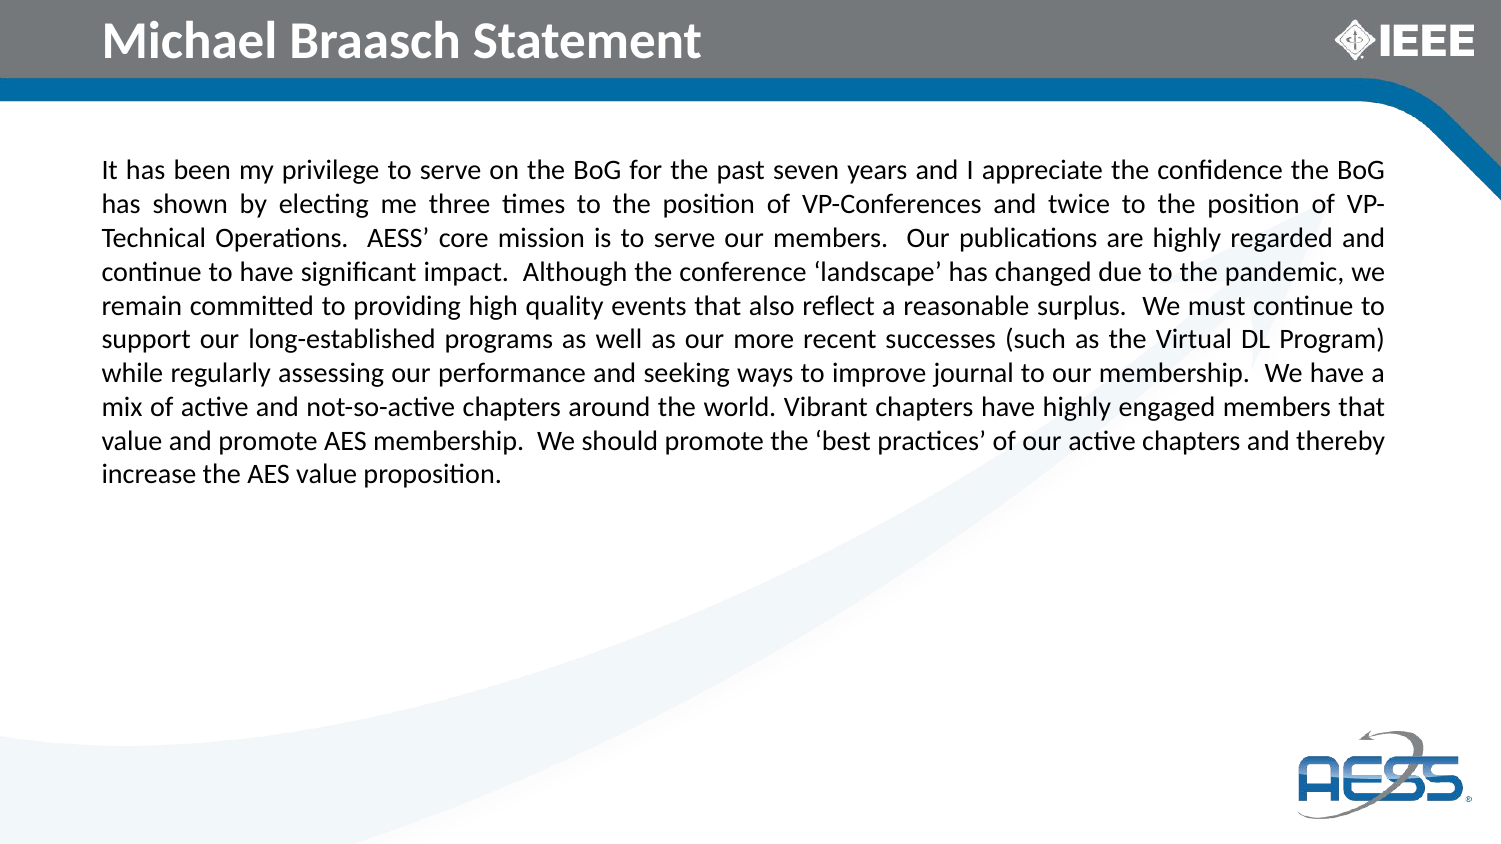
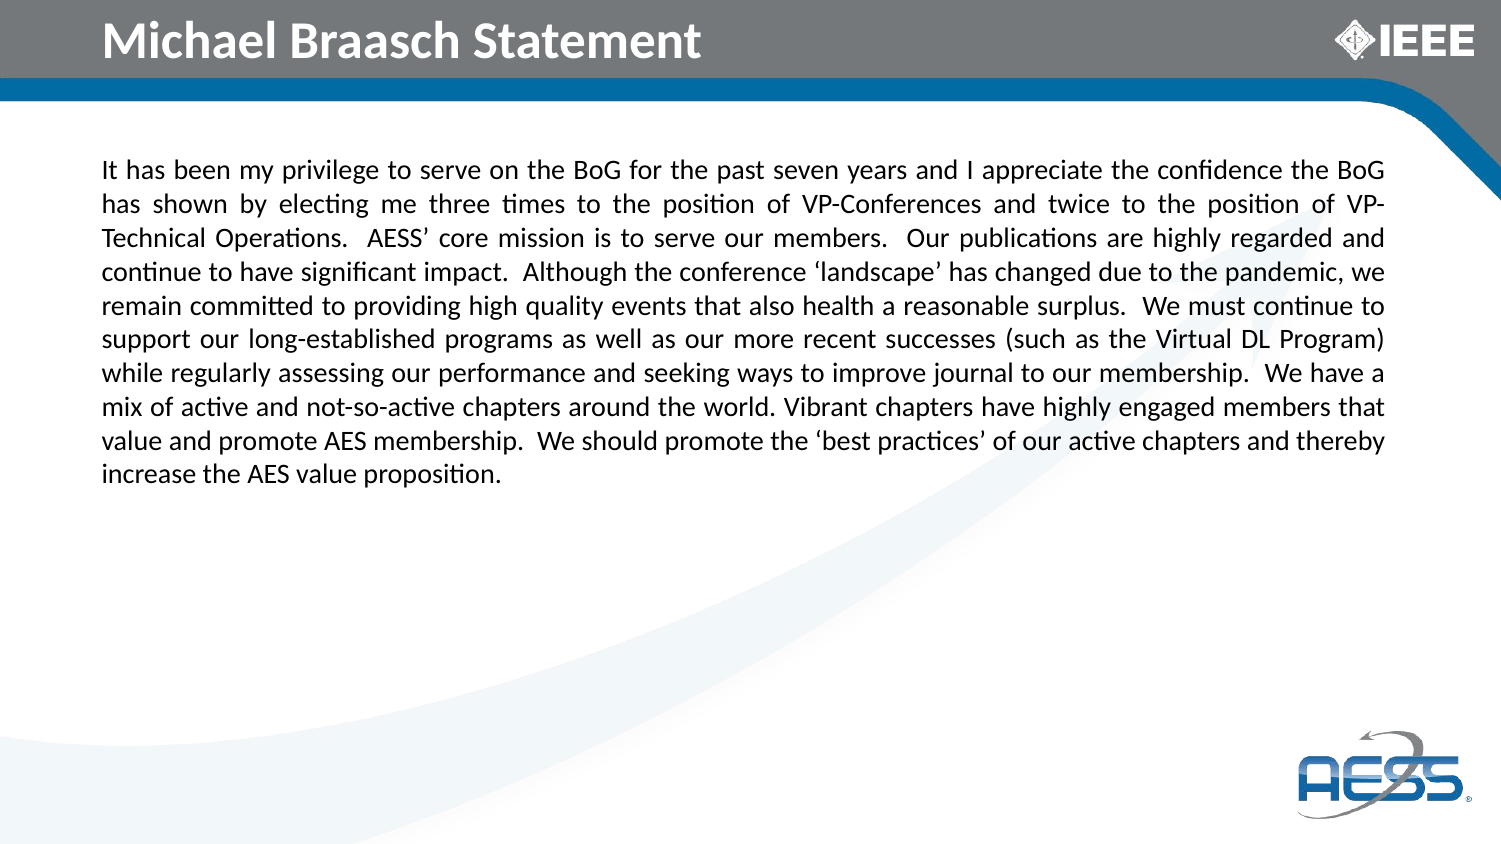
reflect: reflect -> health (838, 306)
